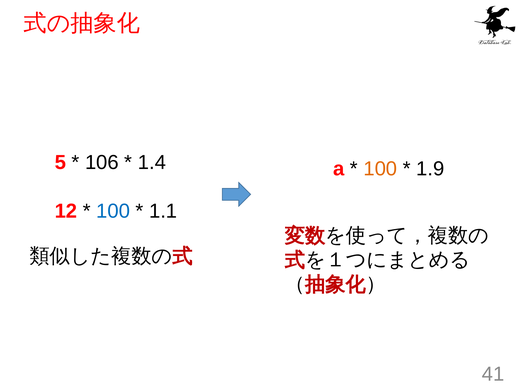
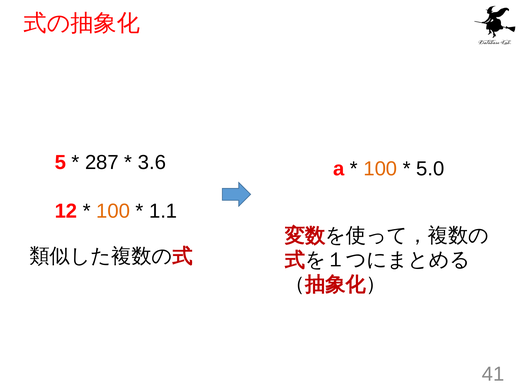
106: 106 -> 287 (102, 162)
1.4: 1.4 -> 3.6 (152, 162)
1.9: 1.9 -> 5.0 (430, 169)
100 colour: blue -> orange (113, 211)
